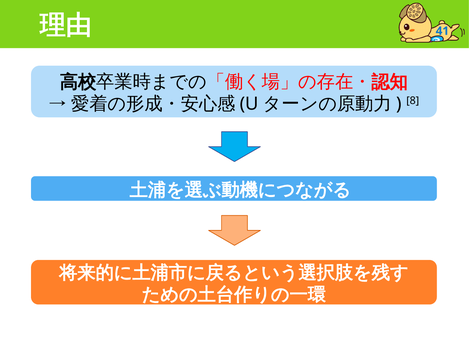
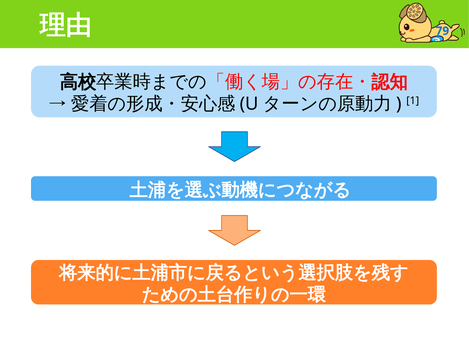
41: 41 -> 79 (442, 31)
8: 8 -> 1 (413, 101)
